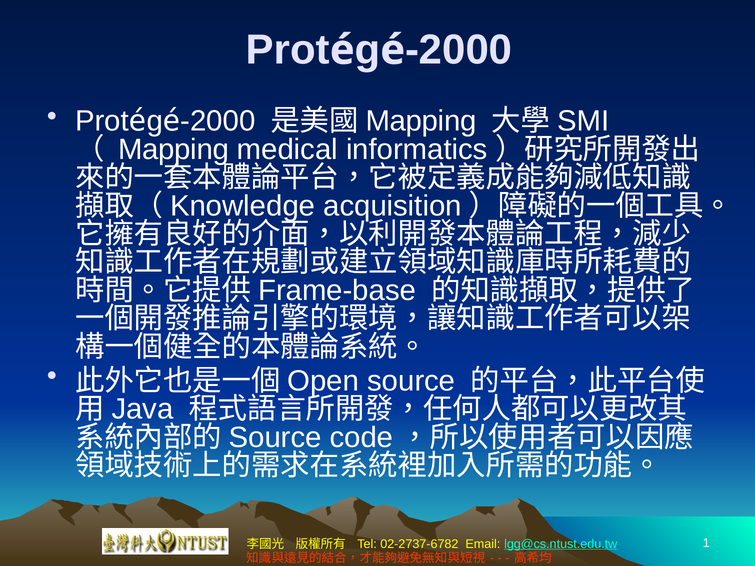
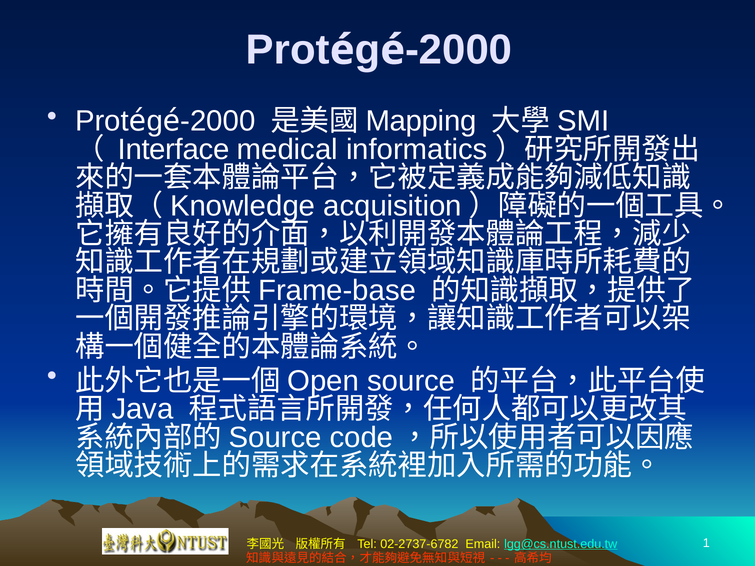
Mapping: Mapping -> Interface (174, 150)
